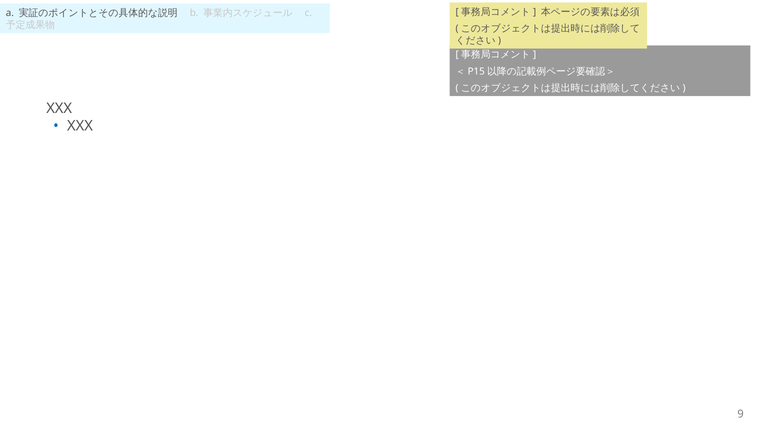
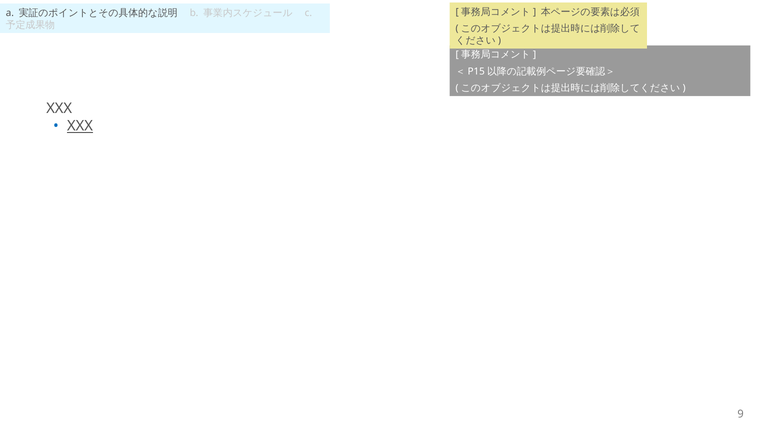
XXX underline: none -> present (80, 126)
